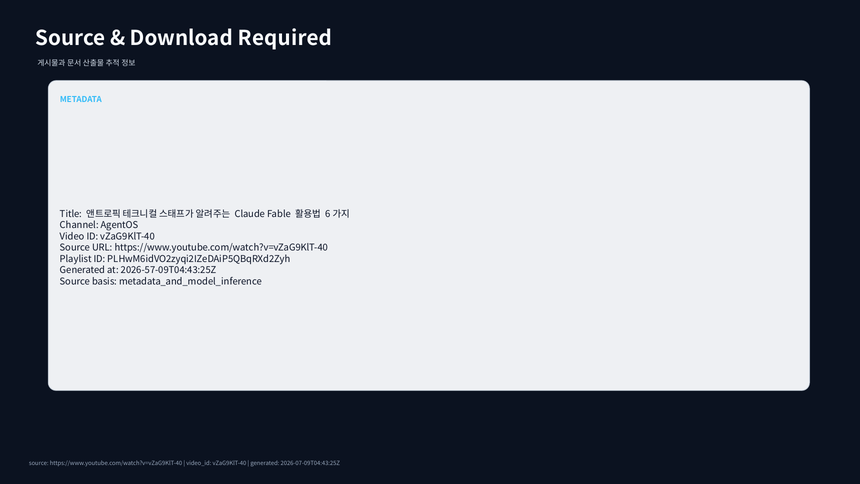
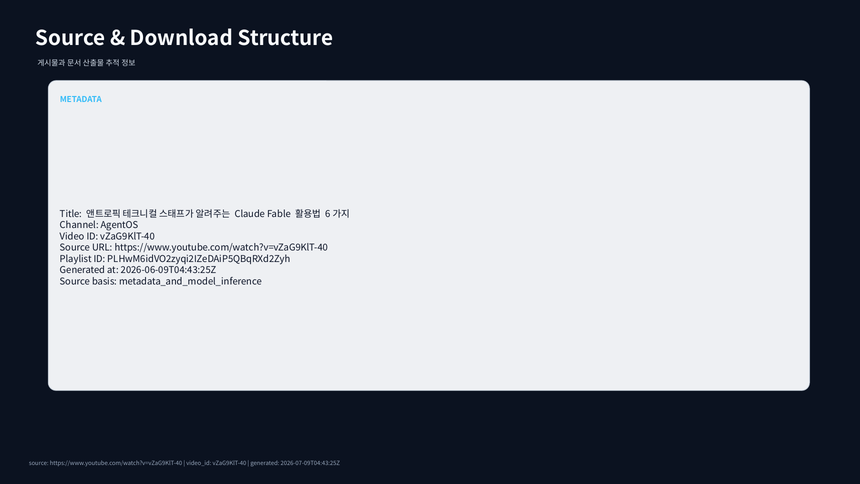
Required: Required -> Structure (285, 39)
2026-57-09T04:43:25Z: 2026-57-09T04:43:25Z -> 2026-06-09T04:43:25Z (169, 270)
